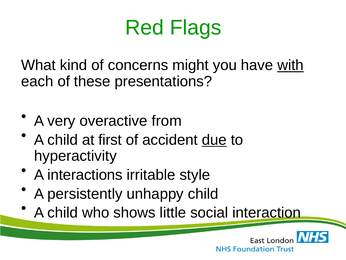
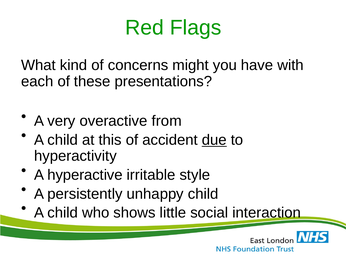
with underline: present -> none (291, 65)
first: first -> this (110, 140)
interactions: interactions -> hyperactive (85, 175)
